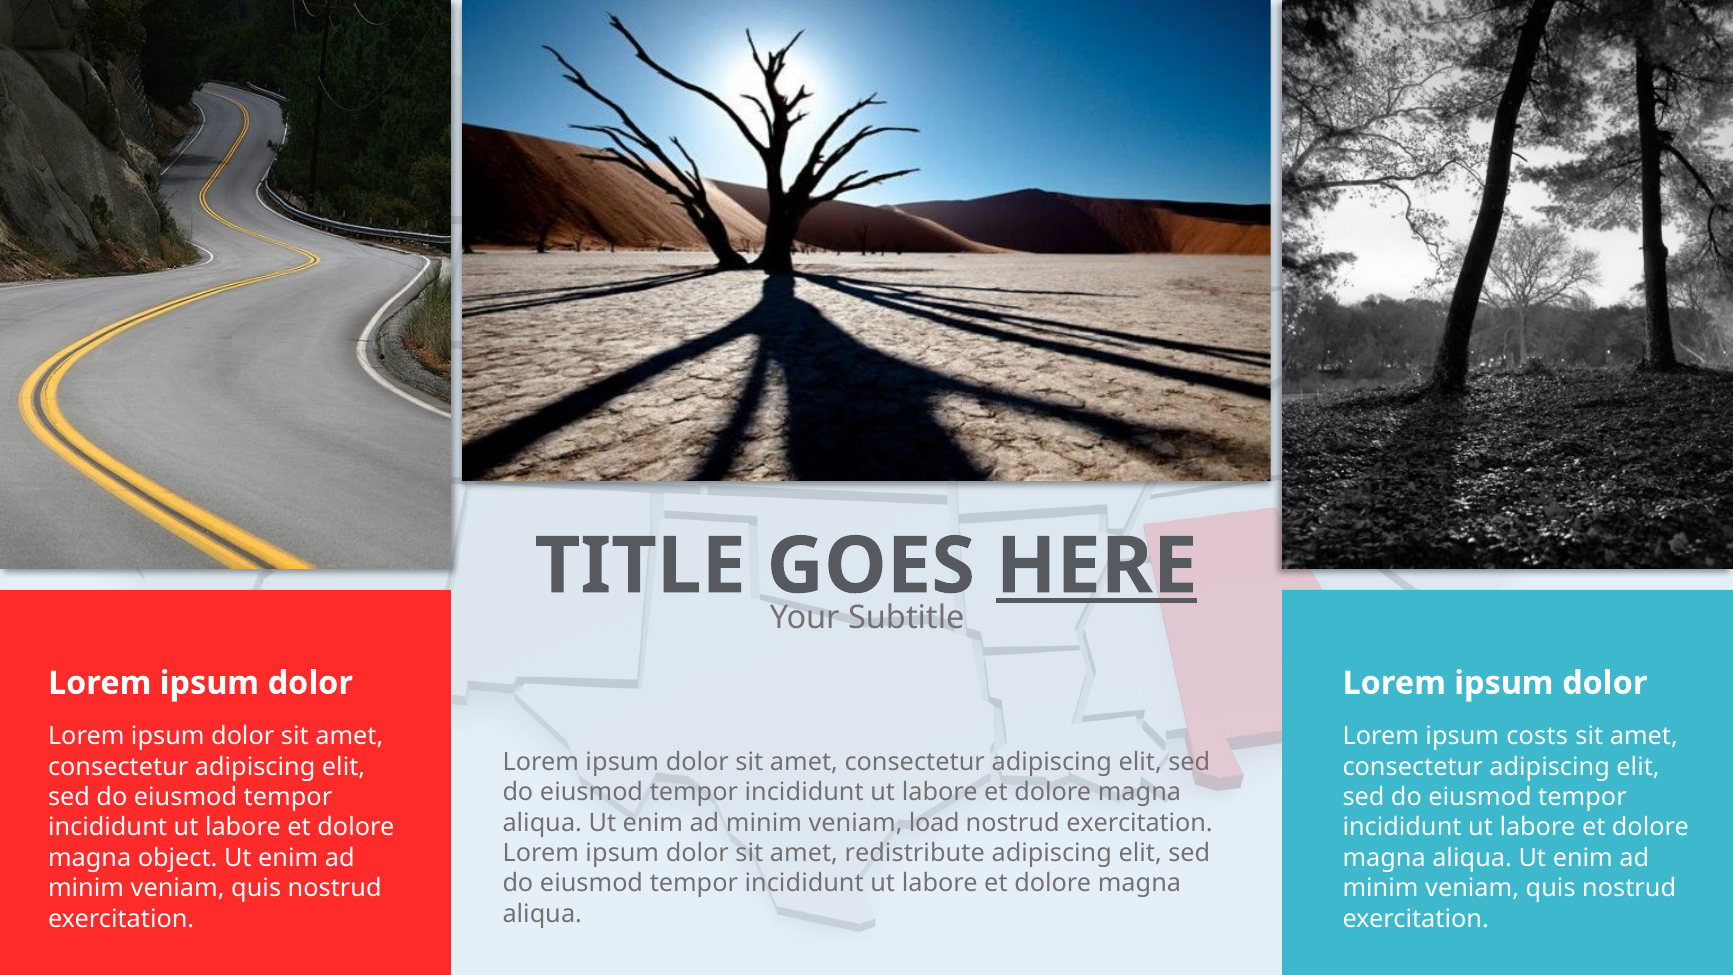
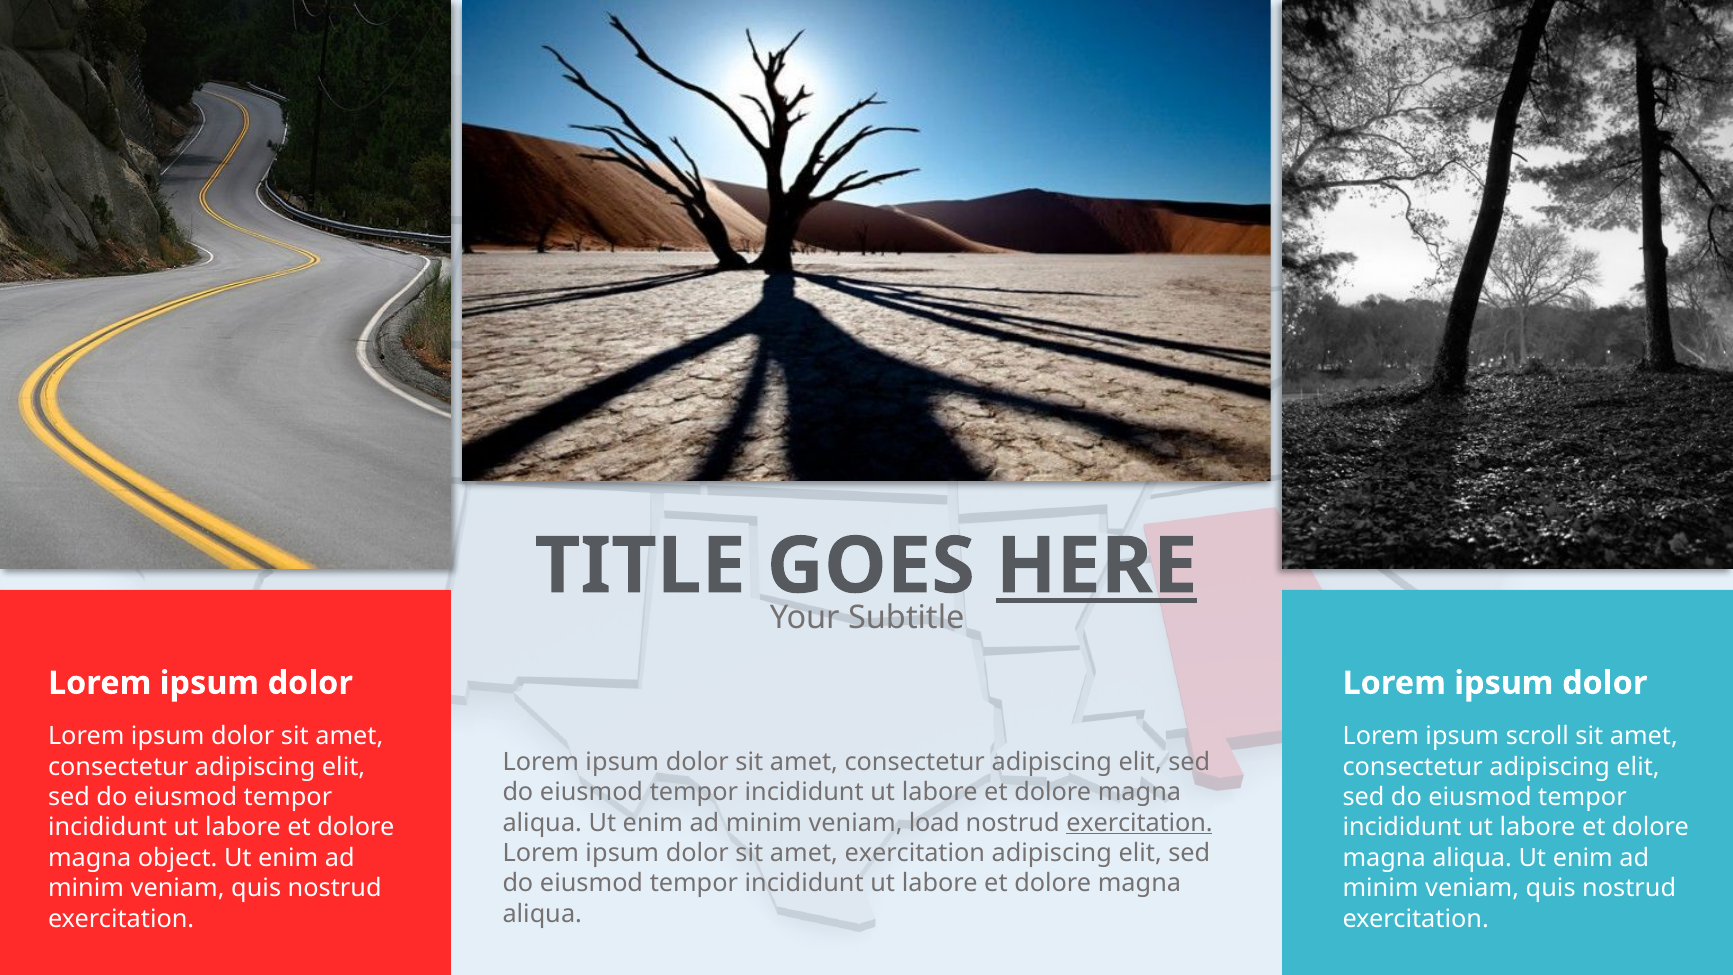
costs: costs -> scroll (1537, 736)
exercitation underline: none -> present (1139, 823)
amet redistribute: redistribute -> exercitation (915, 853)
